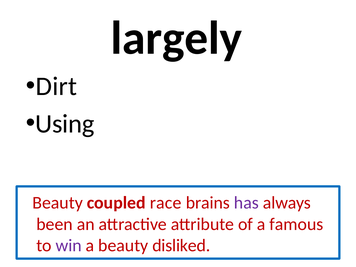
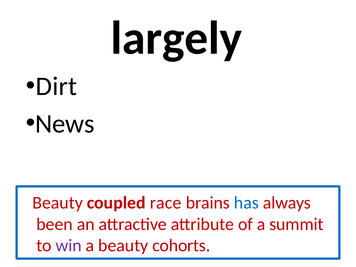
Using: Using -> News (65, 124)
has colour: purple -> blue (246, 203)
famous: famous -> summit (296, 224)
disliked: disliked -> cohorts (181, 246)
